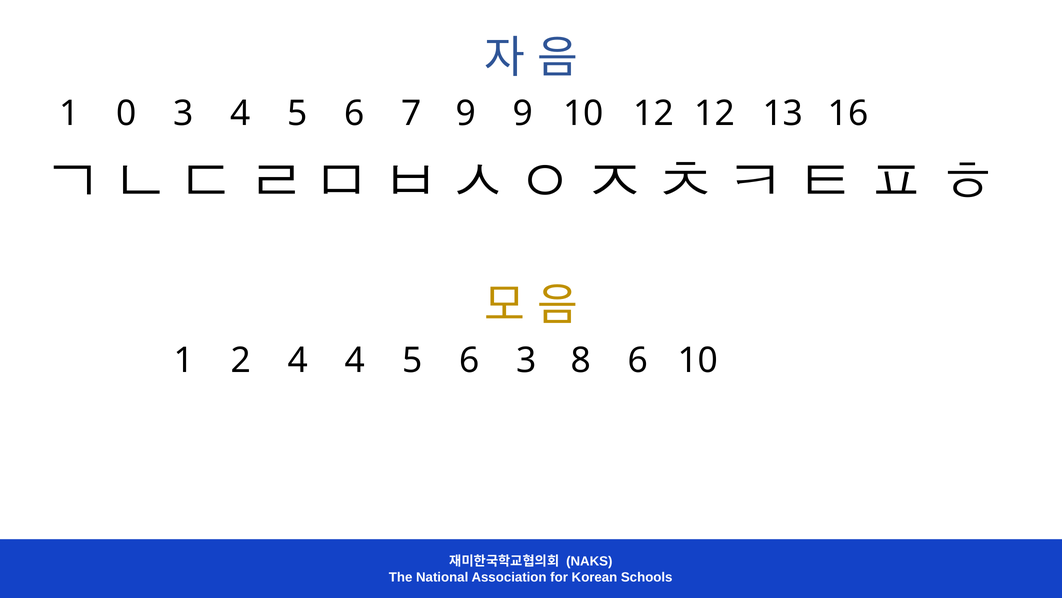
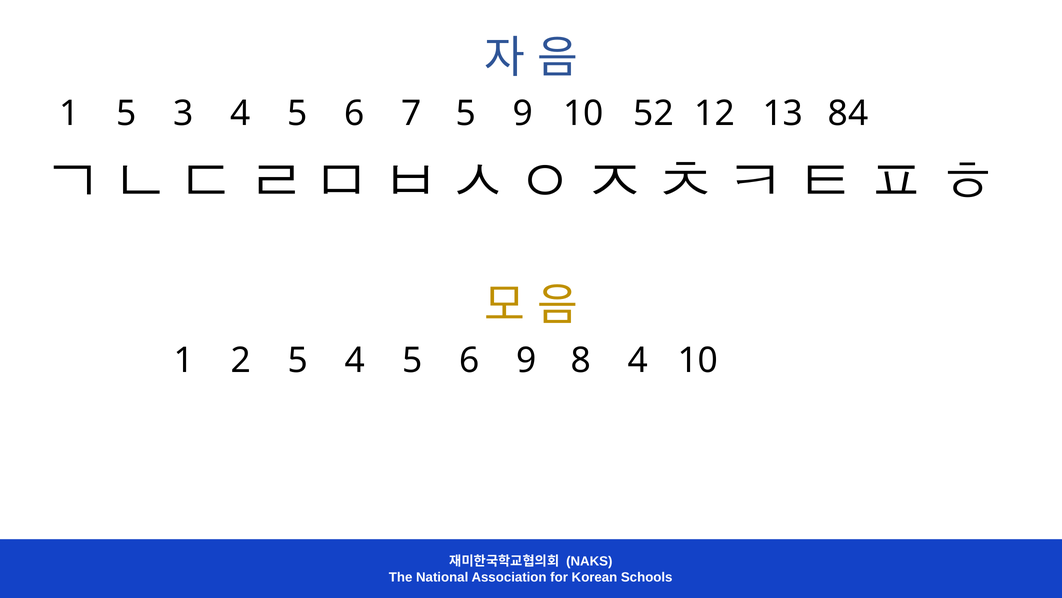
1 0: 0 -> 5 (126, 113)
7 9: 9 -> 5 (466, 113)
10 12: 12 -> 52 (654, 113)
16: 16 -> 84 (848, 113)
2 4: 4 -> 5 (298, 360)
6 3: 3 -> 9 (526, 360)
8 6: 6 -> 4 (638, 360)
